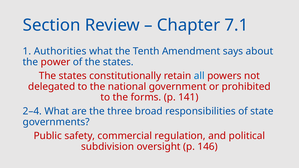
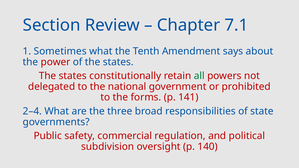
Authorities: Authorities -> Sometimes (60, 51)
all colour: blue -> green (199, 76)
146: 146 -> 140 (208, 147)
